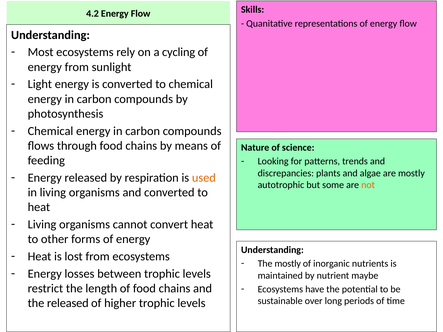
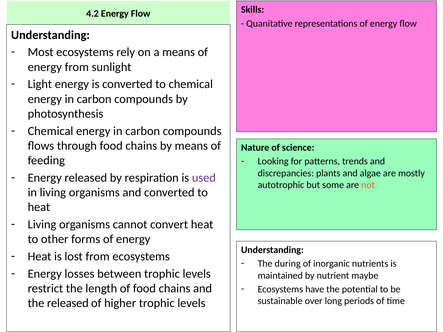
a cycling: cycling -> means (179, 52)
used colour: orange -> purple (204, 178)
The mostly: mostly -> during (288, 264)
